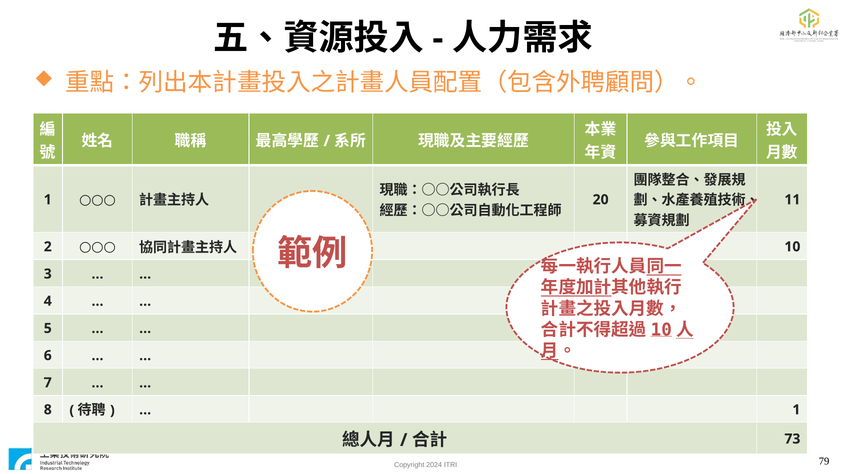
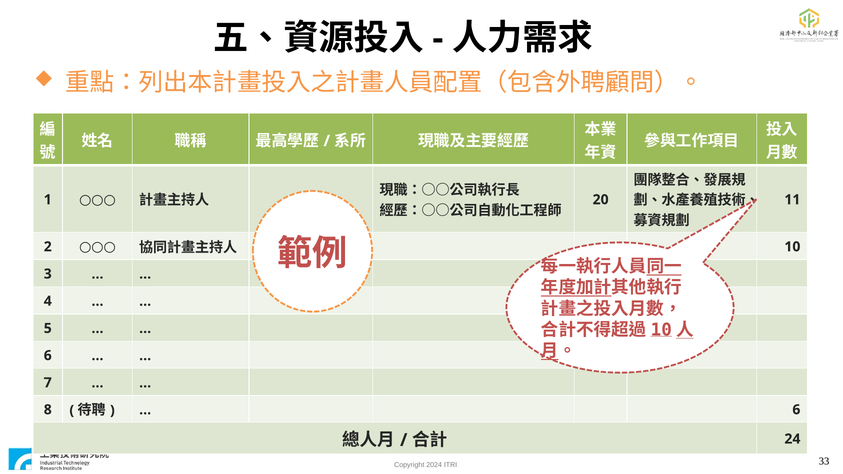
1: 1 -> 6 (796, 410)
73: 73 -> 24 (792, 439)
79: 79 -> 33 (824, 461)
